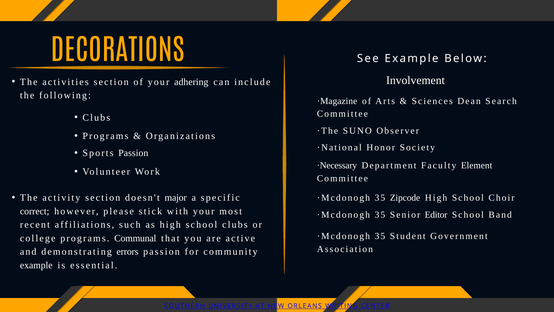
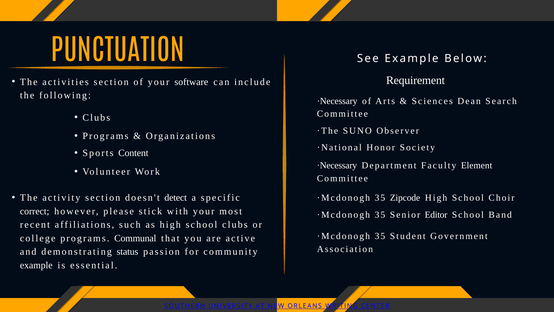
DECORATIONS: DECORATIONS -> PUNCTUATION (118, 52)
Involvement: Involvement -> Requirement (415, 80)
adhering: adhering -> software (191, 82)
·Magazine: ·Magazine -> ·Necessary (337, 101)
Sports Passion: Passion -> Content (133, 153)
major: major -> detect (176, 198)
errors: errors -> status (128, 251)
